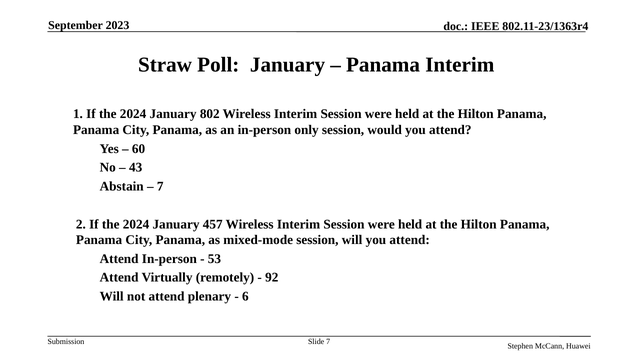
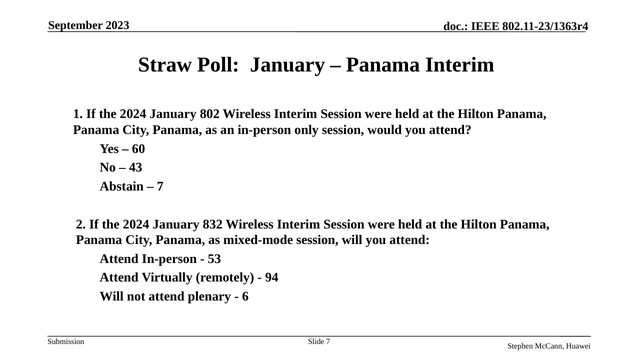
457: 457 -> 832 (213, 224)
92: 92 -> 94 (272, 278)
